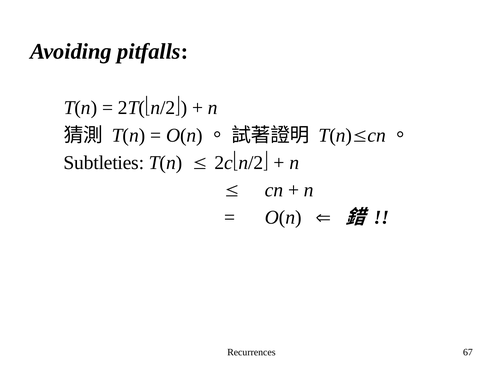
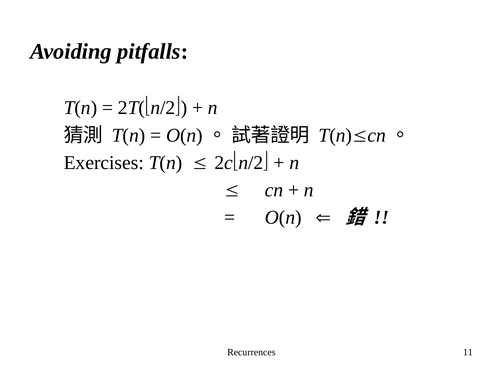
Subtleties: Subtleties -> Exercises (104, 163)
67: 67 -> 11 (468, 353)
